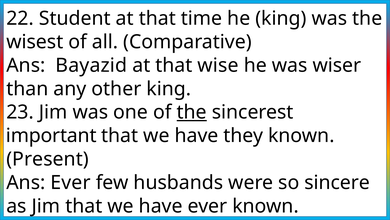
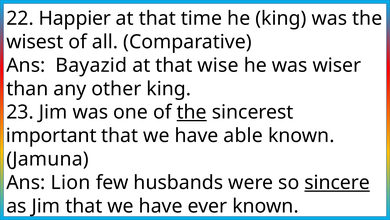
Student: Student -> Happier (75, 18)
they: they -> able (243, 135)
Present: Present -> Jamuna (48, 159)
Ans Ever: Ever -> Lion (70, 182)
sincere underline: none -> present (337, 182)
